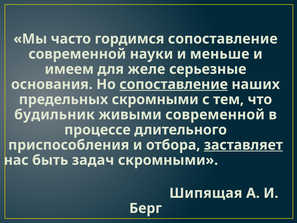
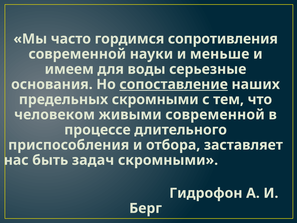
гордимся сопоставление: сопоставление -> сопротивления (223, 39)
желе: желе -> воды (147, 69)
будильник: будильник -> человеком (55, 115)
заставляет underline: present -> none (243, 145)
Шипящая: Шипящая -> Гидрофон (206, 193)
